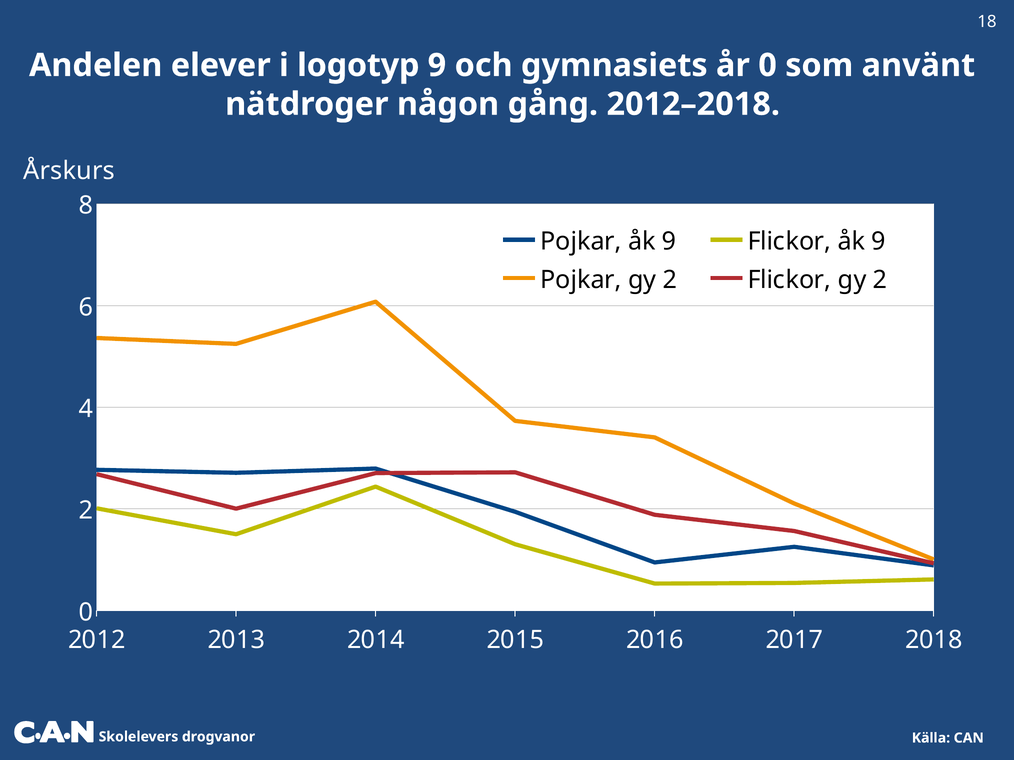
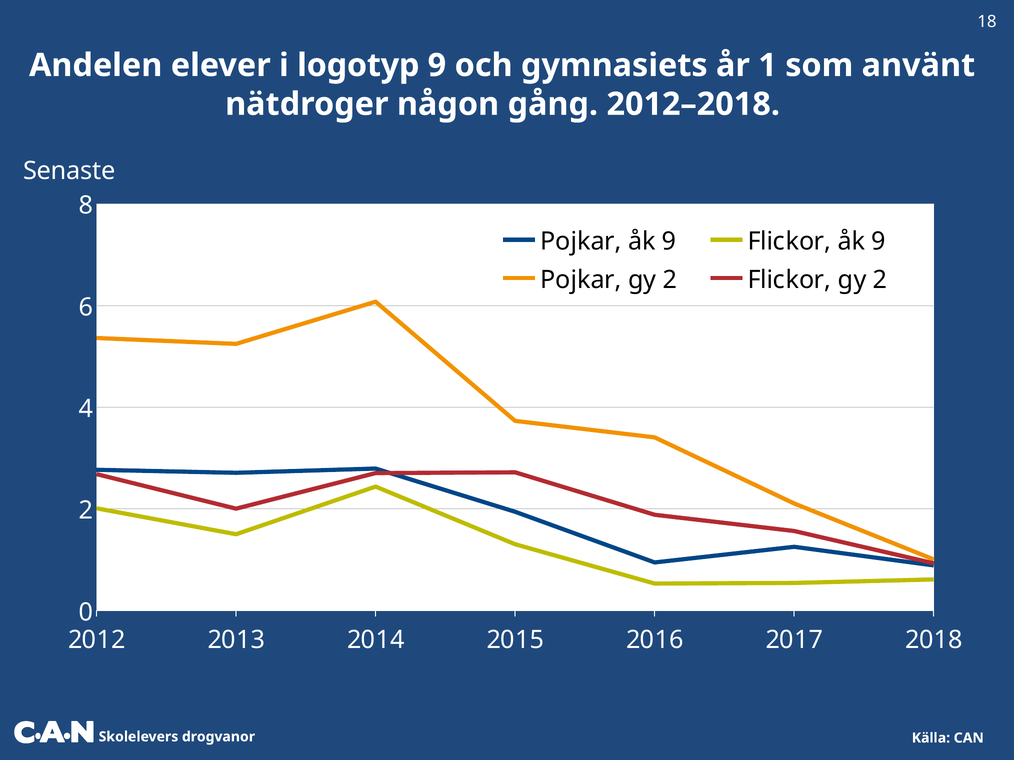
år 0: 0 -> 1 (768, 65)
Årskurs: Årskurs -> Senaste (69, 171)
